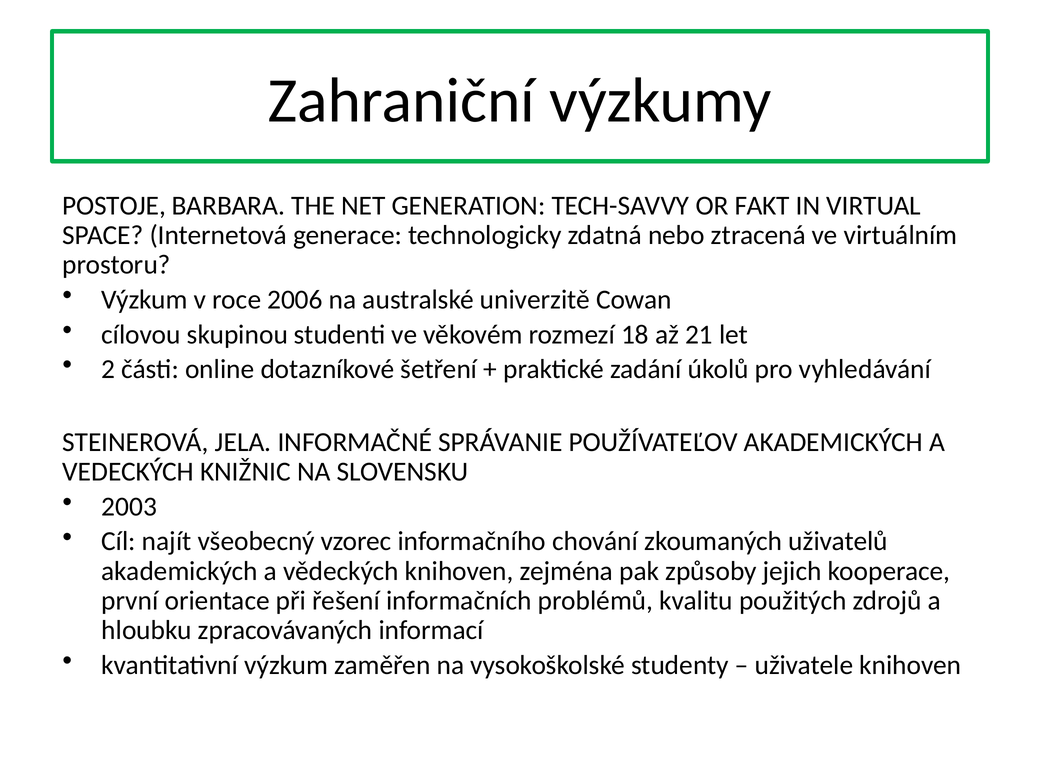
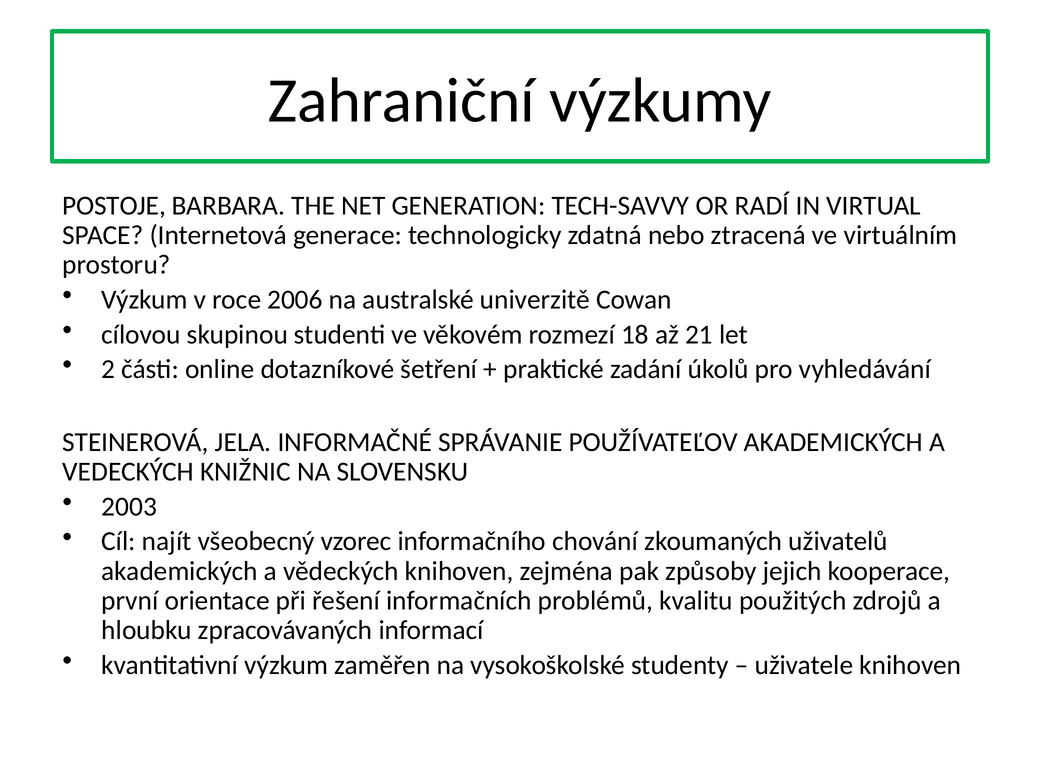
FAKT: FAKT -> RADÍ (762, 206)
